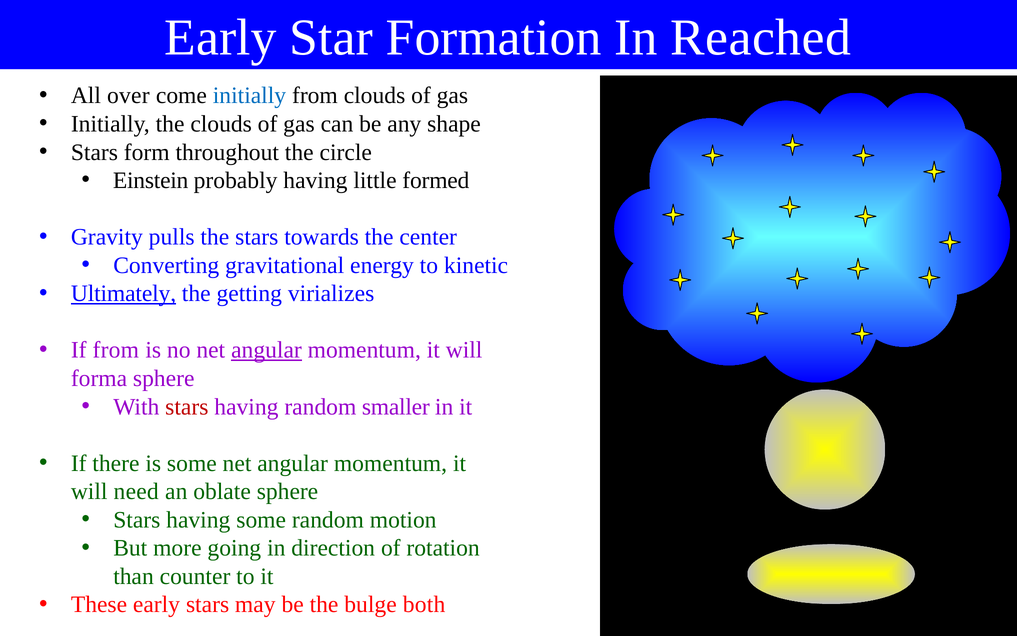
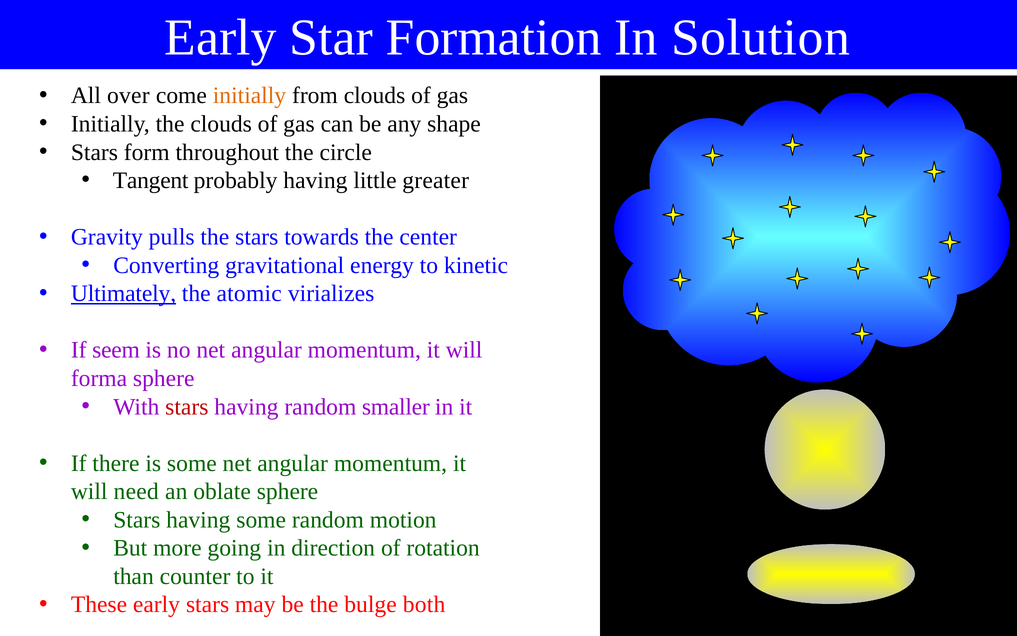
Reached: Reached -> Solution (761, 38)
initially colour: blue -> orange (249, 96)
Einstein: Einstein -> Tangent (151, 180)
formed: formed -> greater (436, 180)
getting: getting -> atomic (249, 293)
If from: from -> seem (116, 350)
angular underline: present -> none (266, 350)
